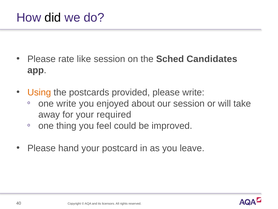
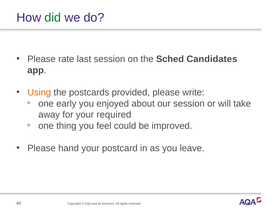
did colour: black -> green (53, 18)
like: like -> last (84, 59)
one write: write -> early (66, 103)
